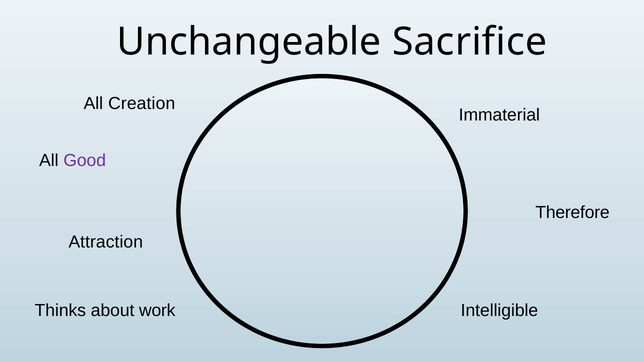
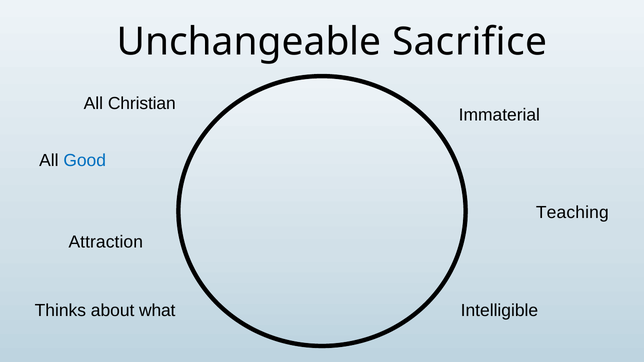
Creation: Creation -> Christian (142, 103)
Good colour: purple -> blue (85, 161)
Therefore: Therefore -> Teaching (572, 213)
work: work -> what (157, 311)
